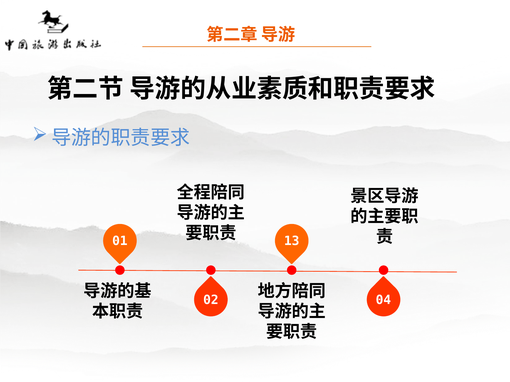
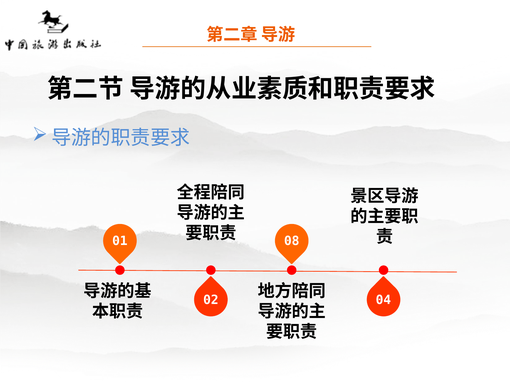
13: 13 -> 08 (292, 241)
